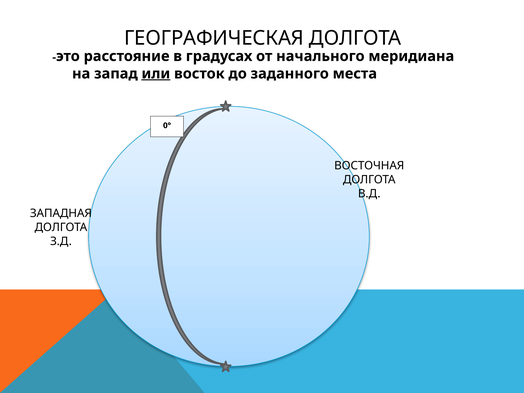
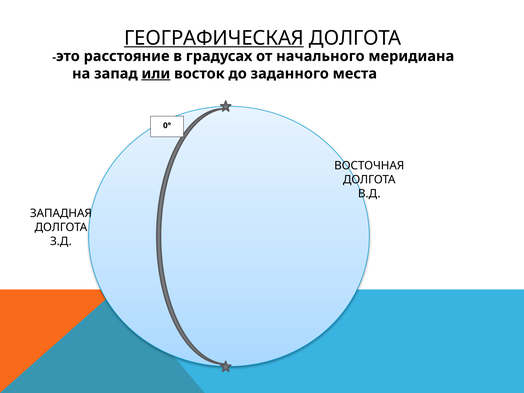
ГЕОГРАФИЧЕСКАЯ underline: none -> present (214, 38)
